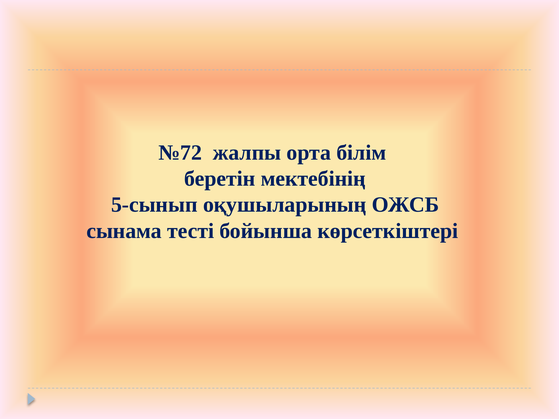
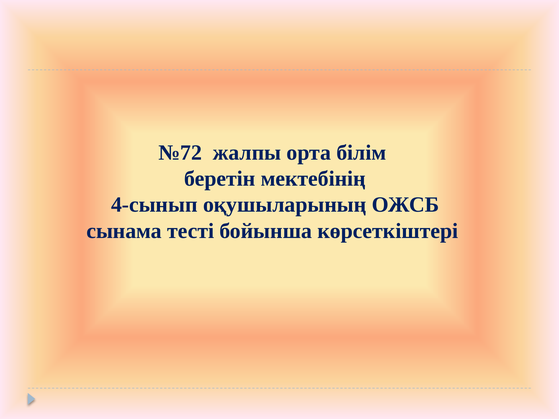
5-сынып: 5-сынып -> 4-сынып (154, 205)
